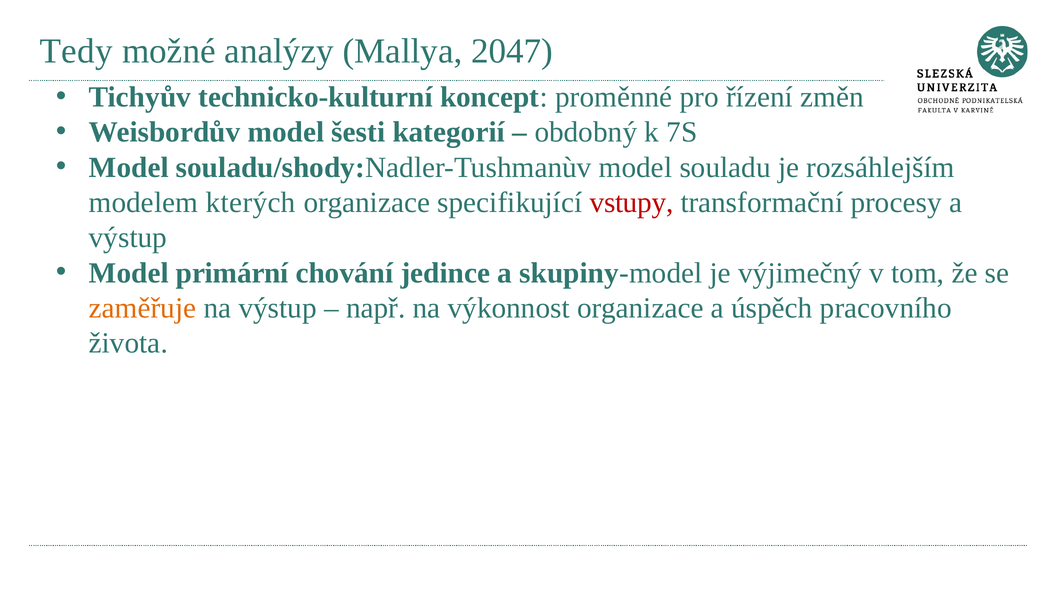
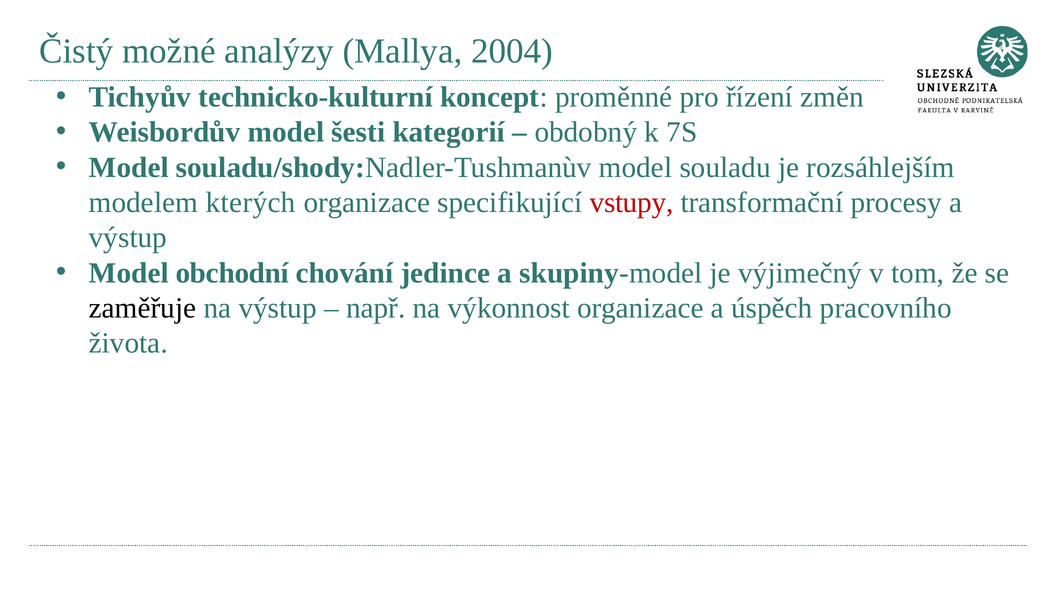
Tedy: Tedy -> Čistý (76, 51)
2047: 2047 -> 2004 (512, 51)
primární: primární -> obchodní (232, 273)
zaměřuje colour: orange -> black (143, 308)
